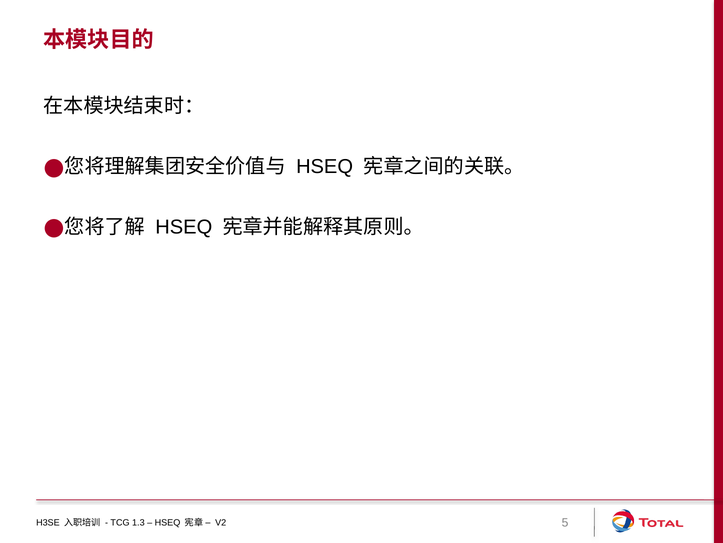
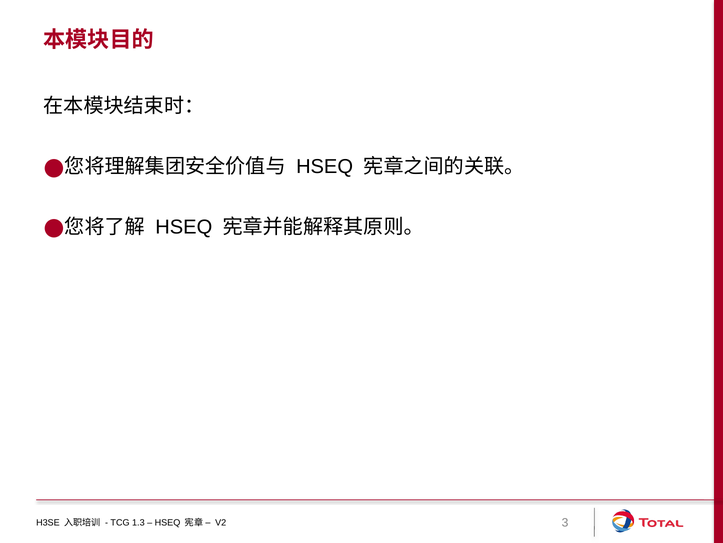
5: 5 -> 3 (565, 522)
